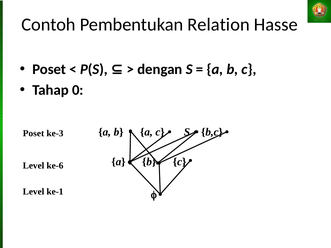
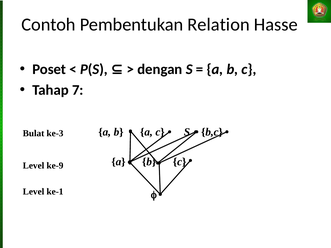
0: 0 -> 7 (78, 90)
Poset: Poset -> Bulat (34, 134)
ke-6: ke-6 -> ke-9 (55, 166)
